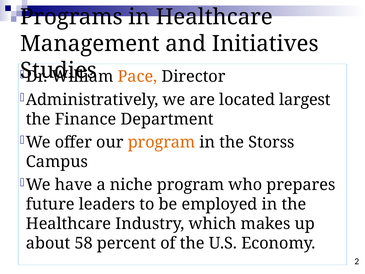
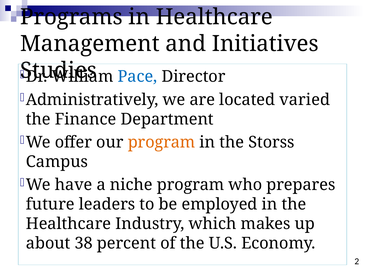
Pace colour: orange -> blue (137, 77)
largest: largest -> varied (305, 100)
58: 58 -> 38 (84, 243)
